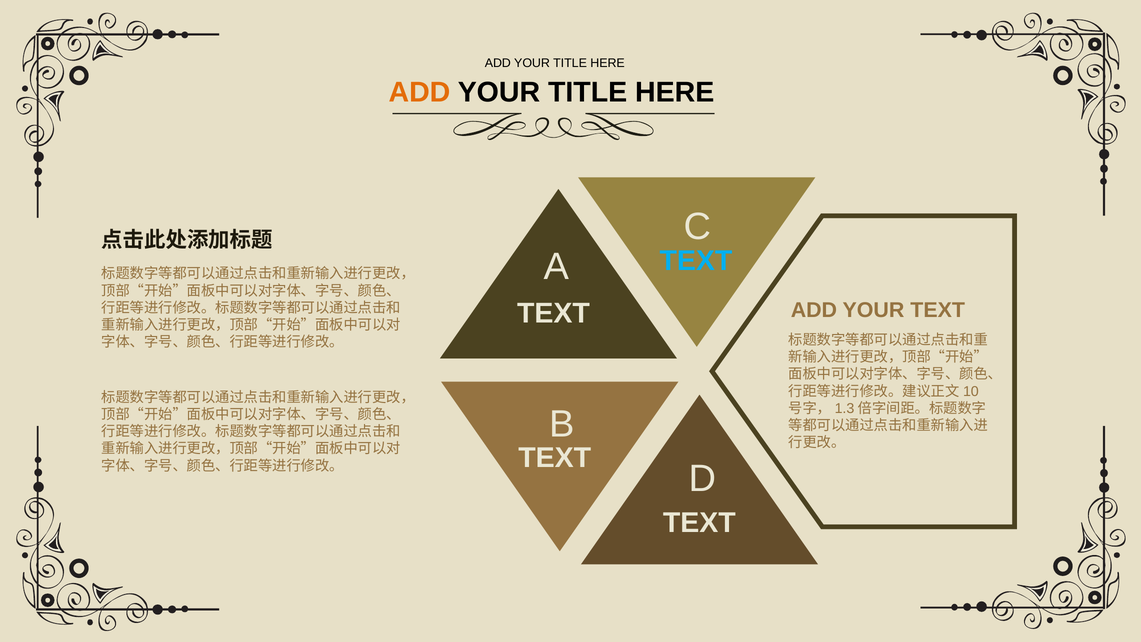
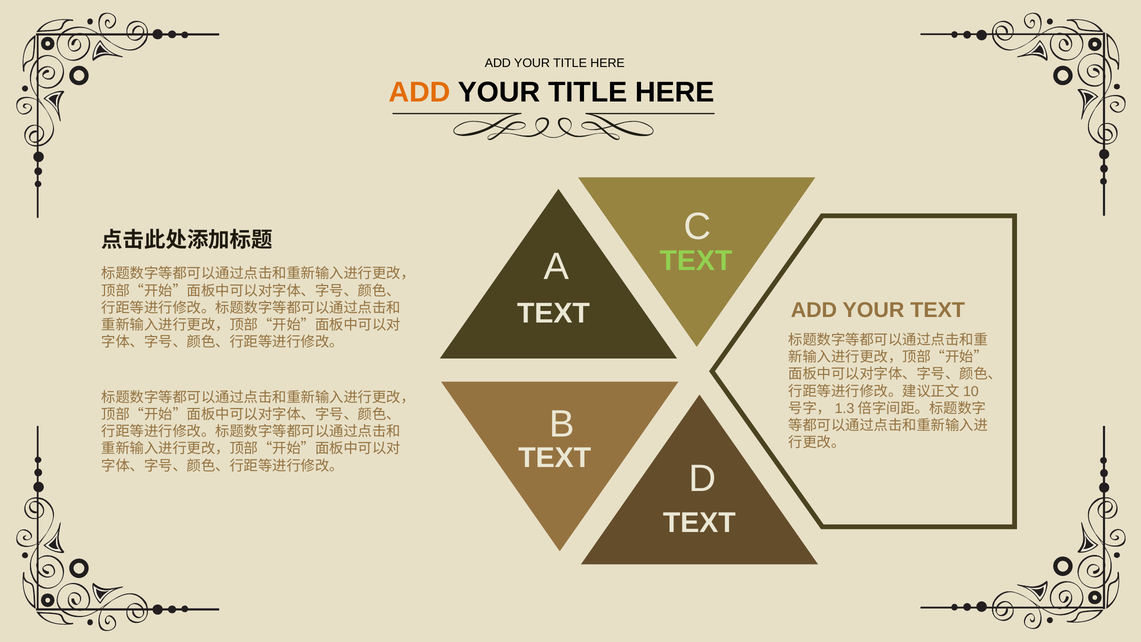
TEXT colour: light blue -> light green (696, 261)
